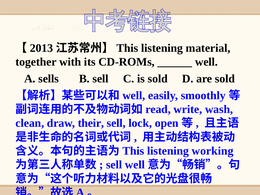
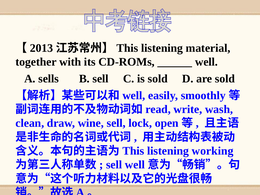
their: their -> wine (91, 123)
